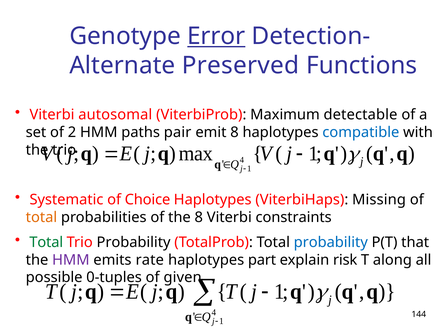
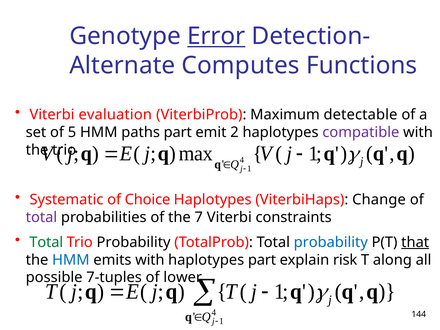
Preserved: Preserved -> Computes (241, 65)
autosomal: autosomal -> evaluation (115, 115)
2: 2 -> 5 (72, 132)
paths pair: pair -> part (178, 132)
emit 8: 8 -> 2 (234, 132)
compatible colour: blue -> purple (361, 132)
Missing: Missing -> Change (379, 200)
total colour: orange -> purple (41, 217)
the 8: 8 -> 7 (199, 217)
that underline: none -> present (415, 242)
HMM colour: purple -> blue (71, 260)
emits rate: rate -> with (150, 260)
0-tuples: 0-tuples -> 7-tuples (114, 277)
given: given -> lower (183, 277)
